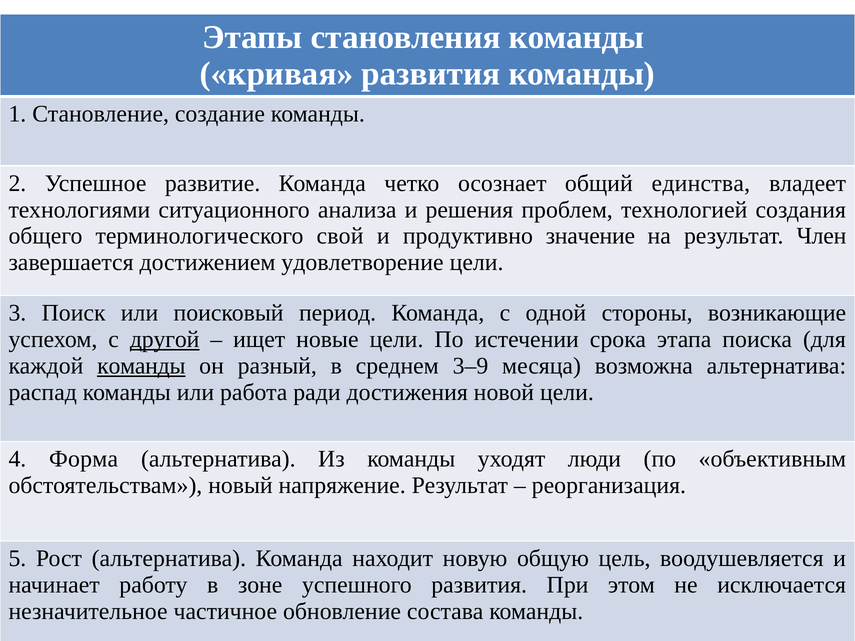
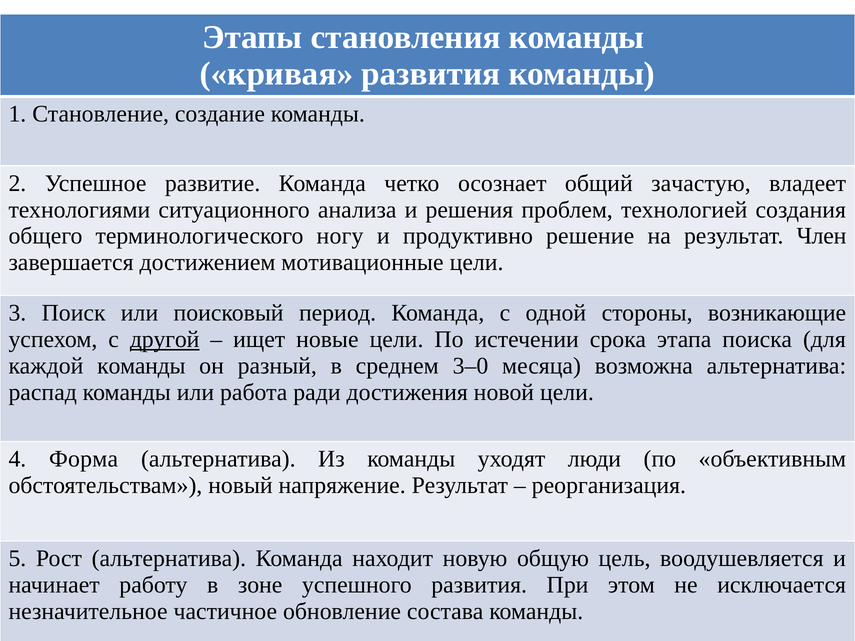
единства: единства -> зачастую (701, 183)
свой: свой -> ногу (340, 236)
значение: значение -> решение (590, 236)
удовлетворение: удовлетворение -> мотивационные (362, 263)
команды underline: present -> none (141, 366)
3–9: 3–9 -> 3–0 (470, 366)
